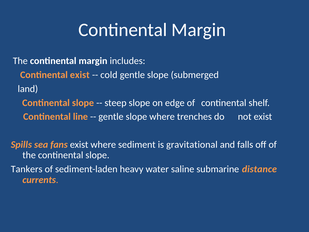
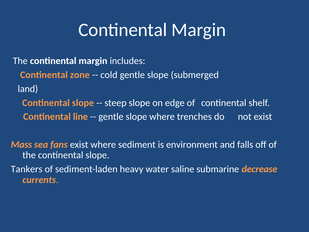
Continental exist: exist -> zone (80, 75)
Spills: Spills -> Mass (21, 144)
gravitational: gravitational -> environment (192, 144)
distance: distance -> decrease (260, 169)
